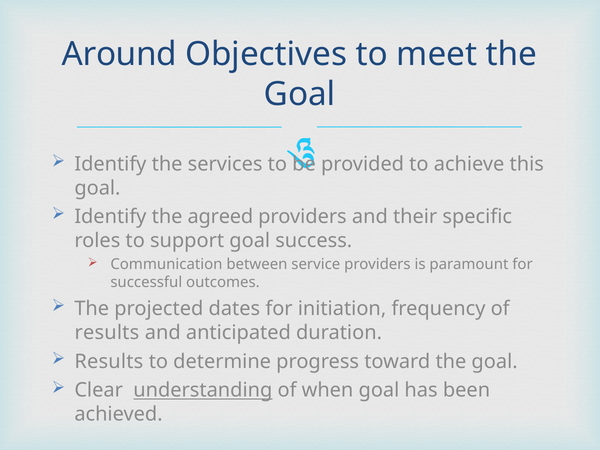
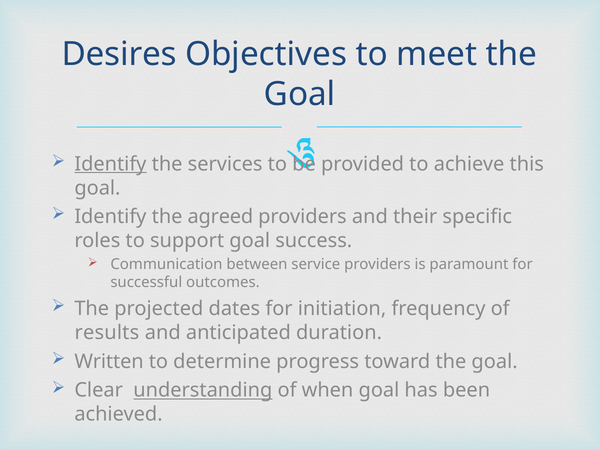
Around: Around -> Desires (119, 54)
Identify underline: none -> present (110, 164)
Results: Results -> Written (109, 362)
